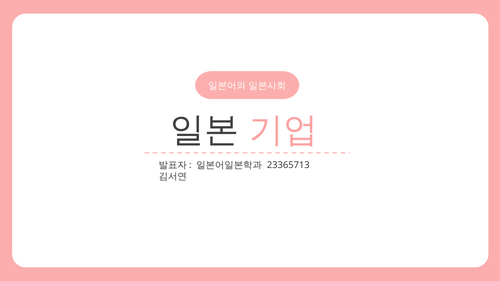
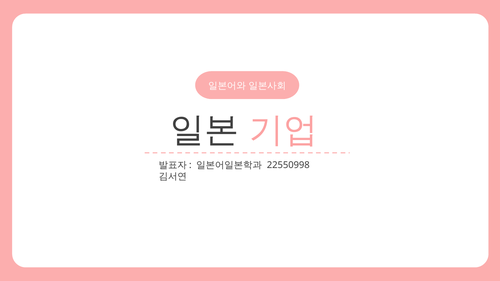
23365713: 23365713 -> 22550998 (288, 165)
